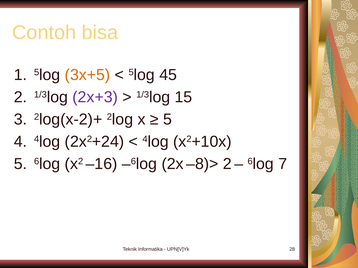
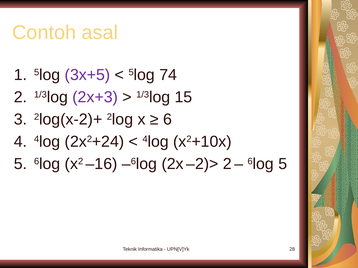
bisa: bisa -> asal (100, 33)
3x+5 colour: orange -> purple (88, 75)
45: 45 -> 74 (168, 75)
5: 5 -> 6 (167, 120)
–8)>: –8)> -> –2)> (202, 164)
6log 7: 7 -> 5 (283, 164)
